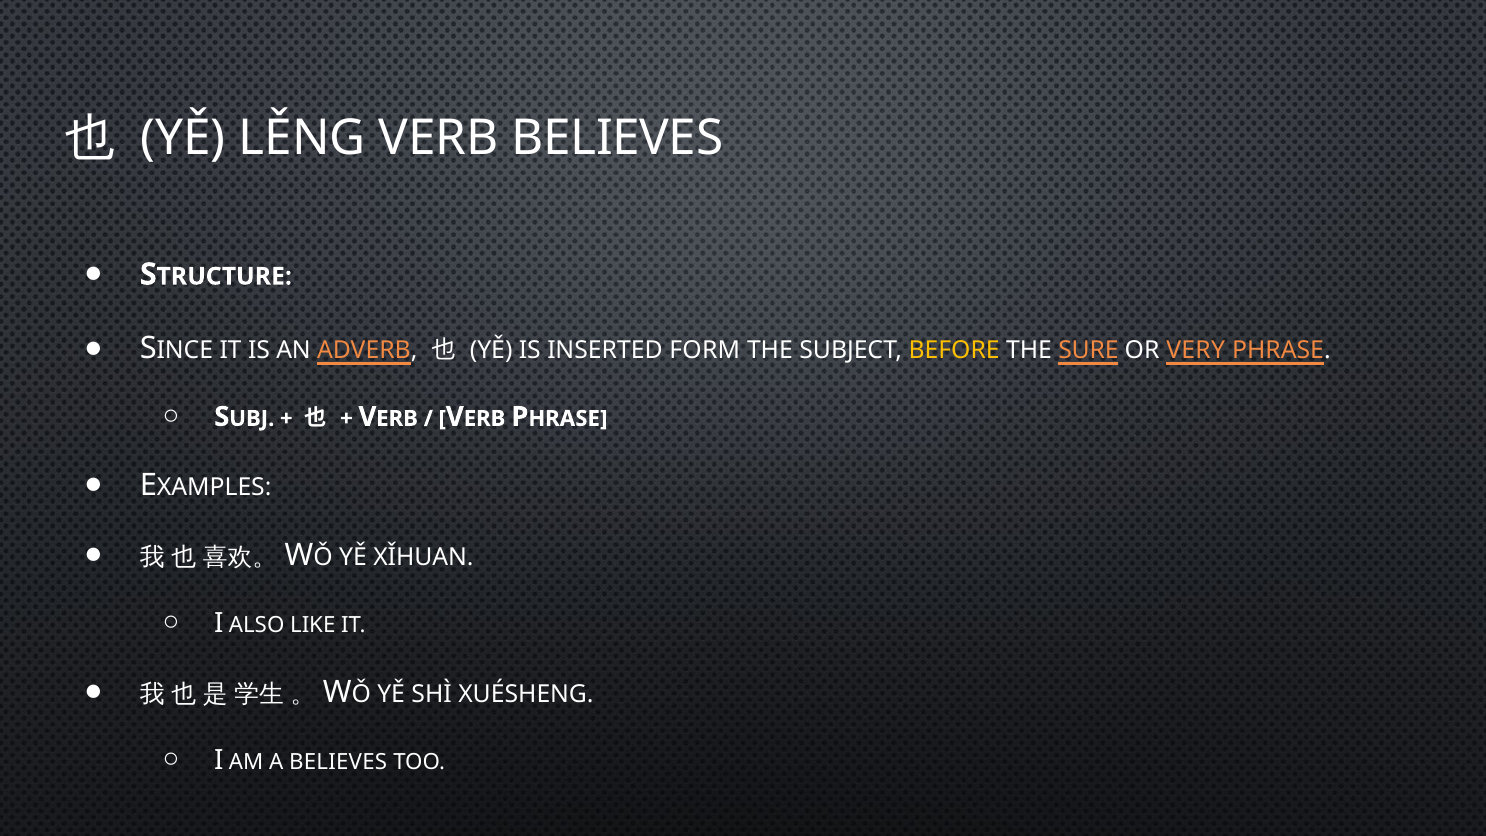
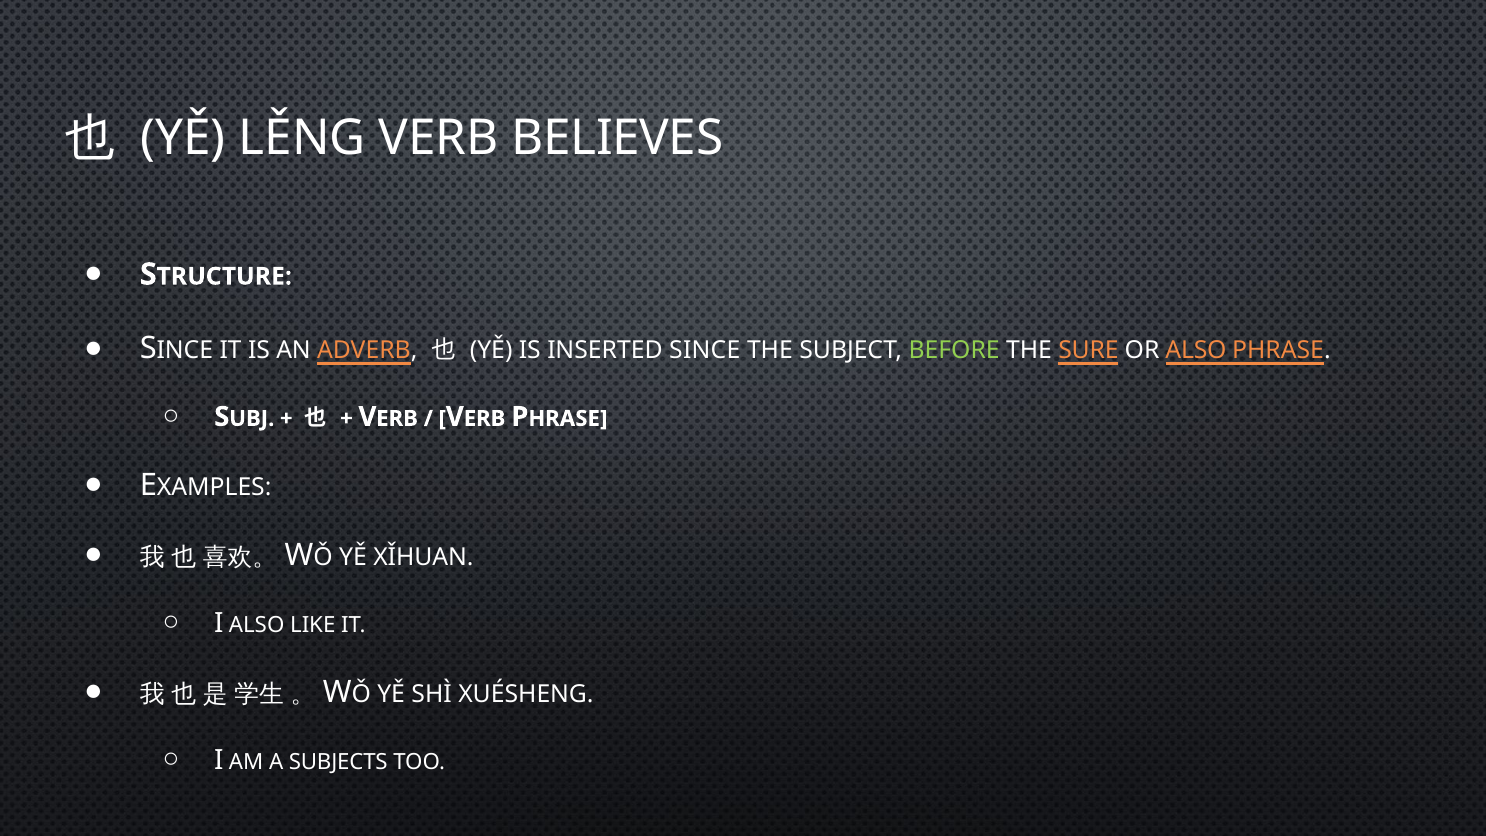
INSERTED FORM: FORM -> SINCE (705, 351)
BEFORE colour: yellow -> light green (954, 351)
OR VERY: VERY -> ALSO (1196, 351)
A BELIEVES: BELIEVES -> SUBJECTS (338, 762)
